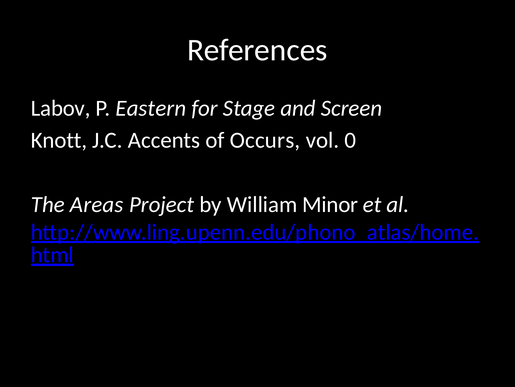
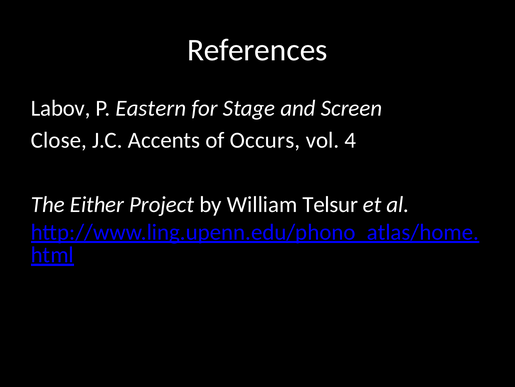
Knott: Knott -> Close (59, 140)
0: 0 -> 4 (350, 140)
Areas: Areas -> Either (97, 204)
Minor: Minor -> Telsur (330, 204)
